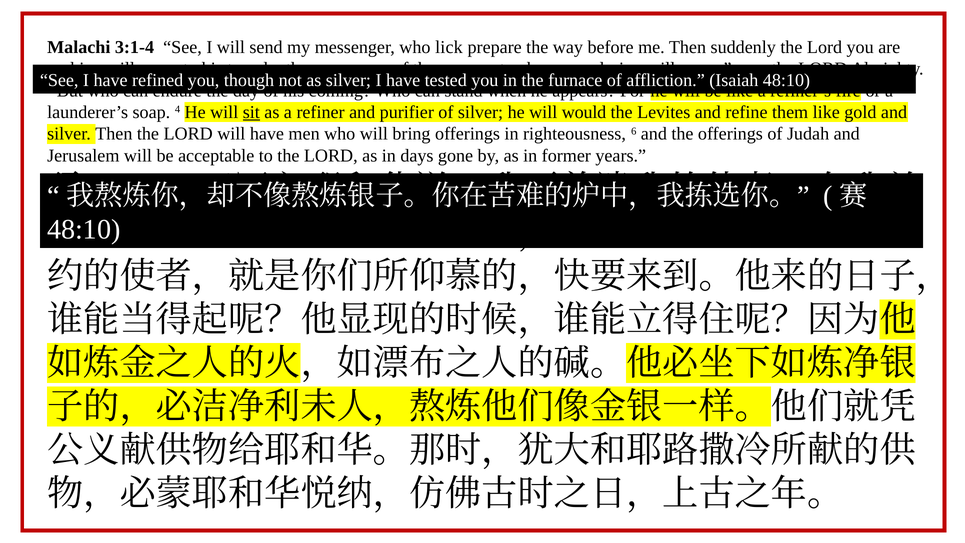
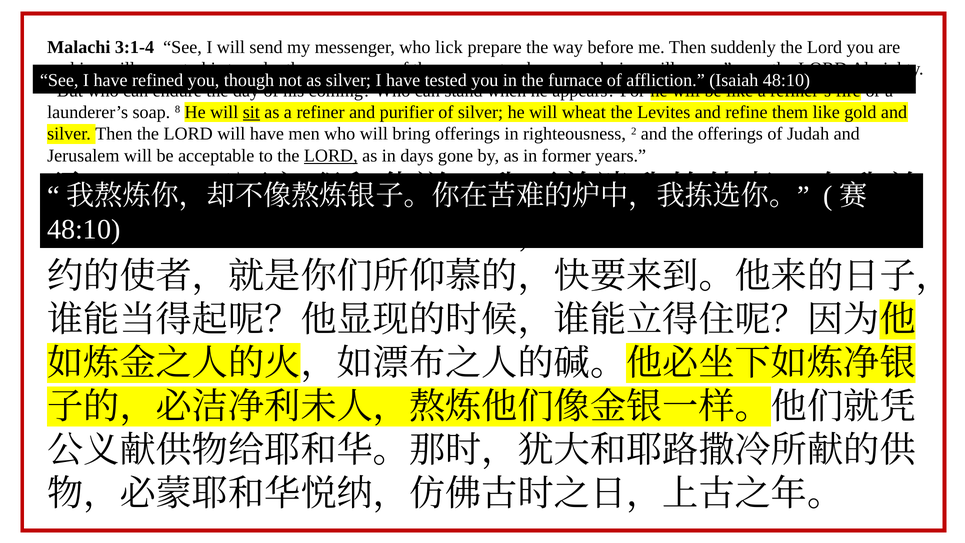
4: 4 -> 8 (178, 109)
would: would -> wheat (584, 112)
righteousness 6: 6 -> 2 (634, 131)
LORD underline: none -> present (331, 156)
